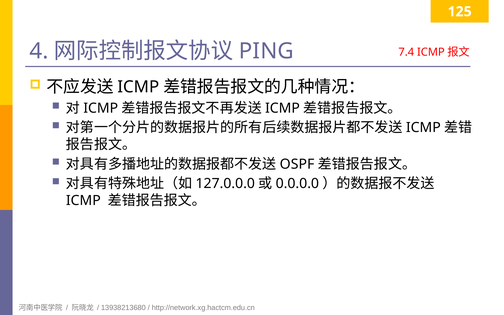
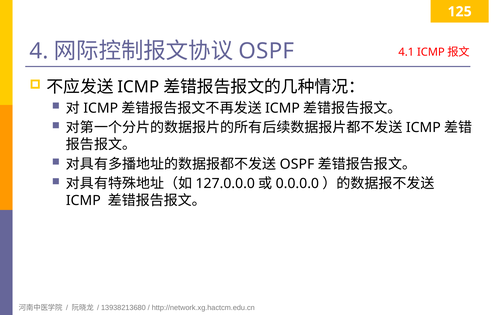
PING: PING -> OSPF (266, 51)
7.4: 7.4 -> 4.1 (406, 52)
